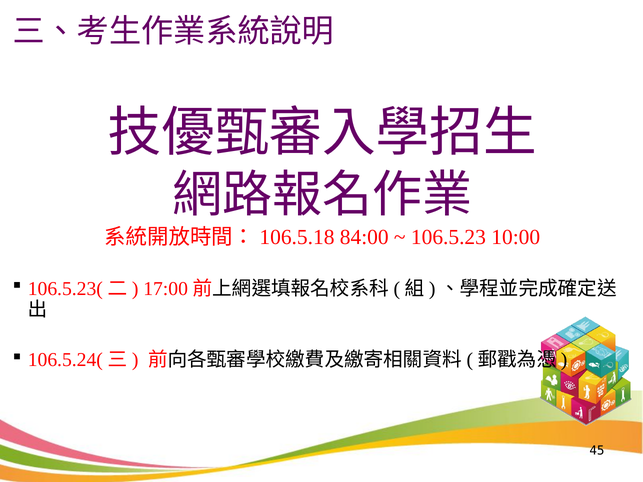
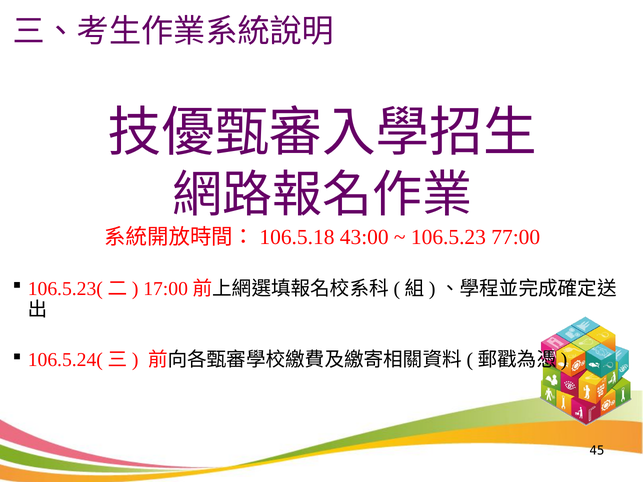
84:00: 84:00 -> 43:00 (364, 237)
10:00: 10:00 -> 77:00 (516, 237)
